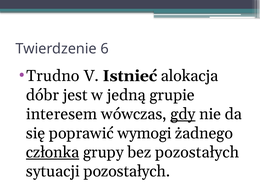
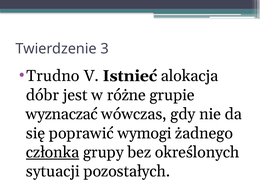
6: 6 -> 3 (105, 49)
jedną: jedną -> różne (126, 95)
interesem: interesem -> wyznaczać (62, 114)
gdy underline: present -> none (183, 114)
bez pozostałych: pozostałych -> określonych (197, 152)
